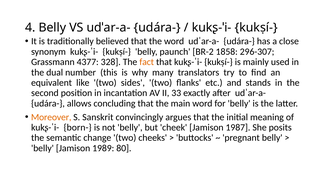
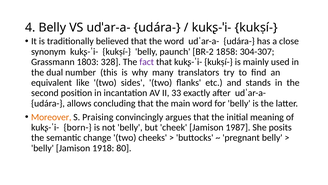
296-307: 296-307 -> 304-307 (257, 52)
4377: 4377 -> 1803 (88, 62)
fact colour: orange -> purple (147, 62)
Sanskrit: Sanskrit -> Praising (98, 117)
1989: 1989 -> 1918 (103, 148)
